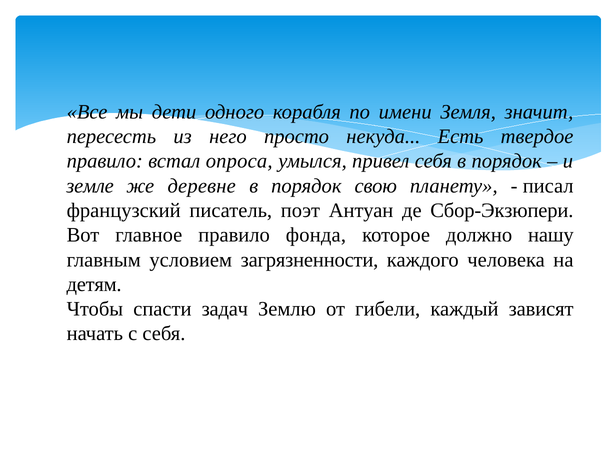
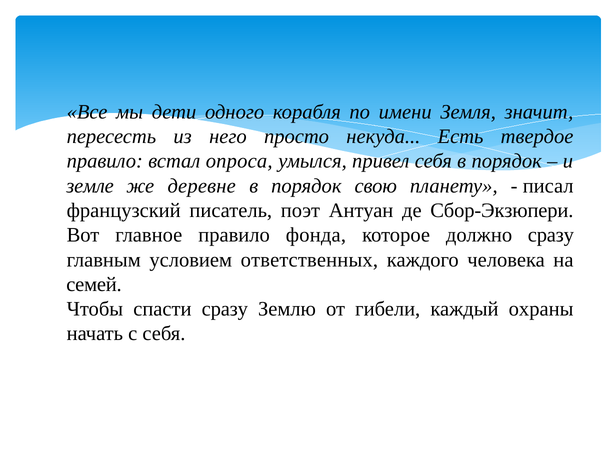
должно нашу: нашу -> сразу (551, 235)
загрязненности: загрязненности -> ответственных (309, 260)
детям: детям -> семей (94, 284)
спасти задач: задач -> сразу (225, 309)
зависят: зависят -> охраны (541, 309)
